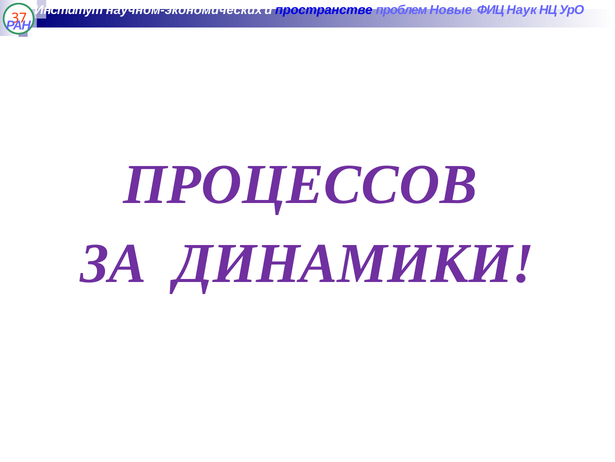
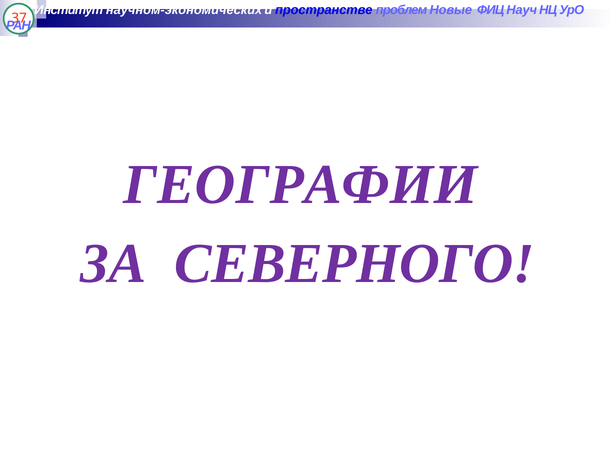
Наук: Наук -> Науч (522, 10)
ПРОЦЕССОВ: ПРОЦЕССОВ -> ГЕОГРАФИИ (300, 184)
ДИНАМИКИ: ДИНАМИКИ -> СЕВЕРНОГО (355, 263)
